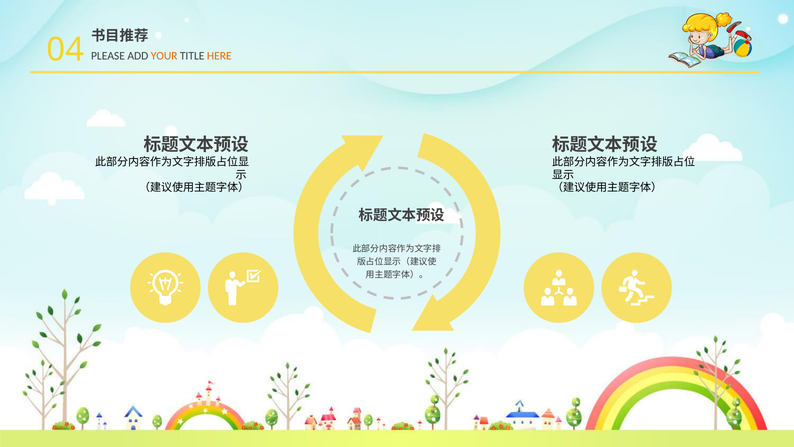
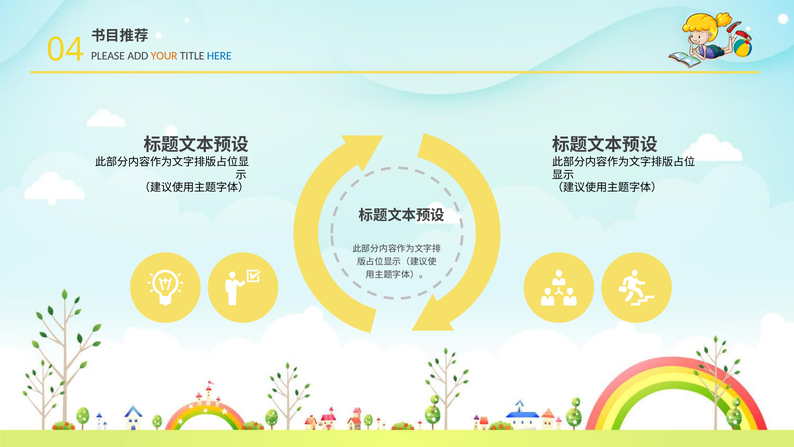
HERE colour: orange -> blue (219, 56)
